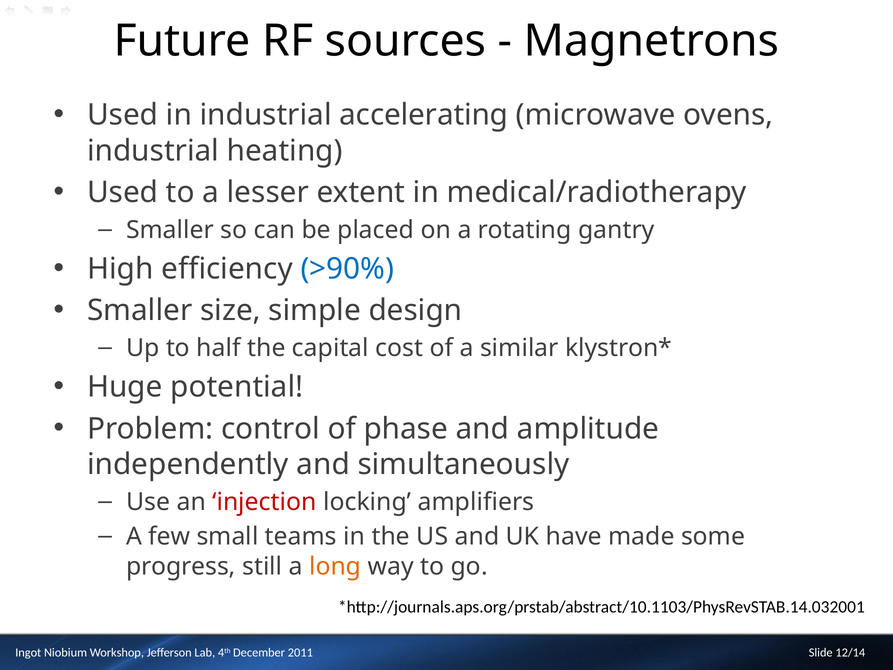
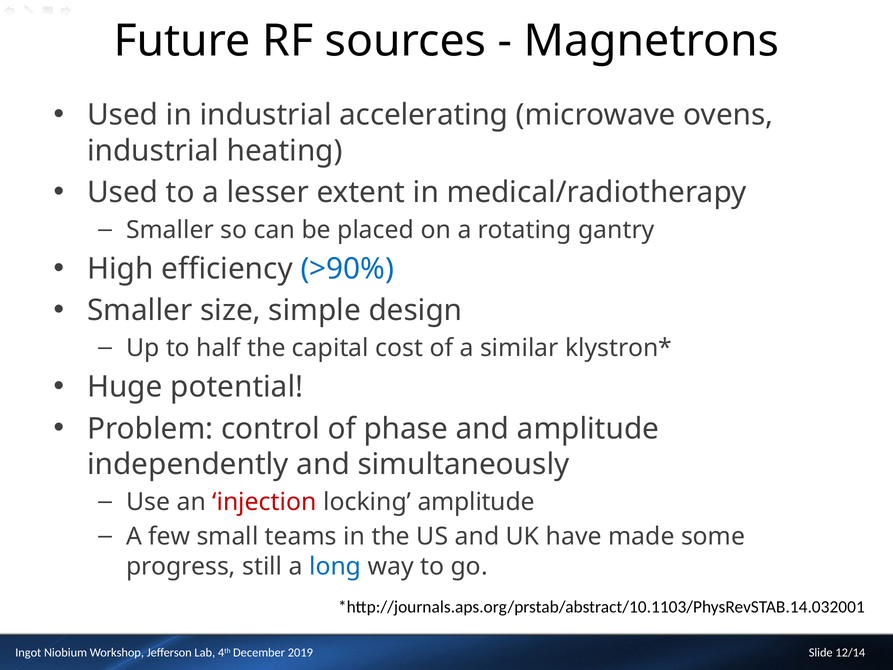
locking amplifiers: amplifiers -> amplitude (476, 502)
long colour: orange -> blue (335, 566)
2011: 2011 -> 2019 (300, 652)
